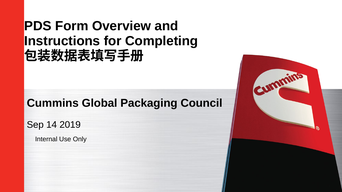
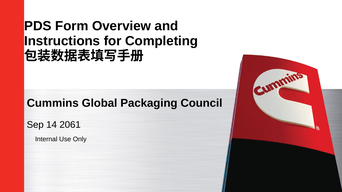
2019: 2019 -> 2061 (70, 125)
